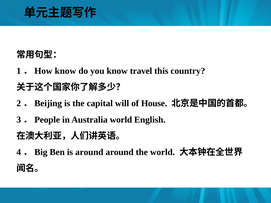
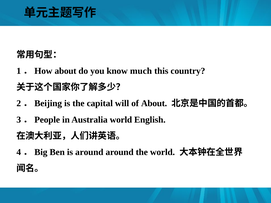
1．How know: know -> about (66, 71)
travel: travel -> much (141, 71)
of House: House -> About (154, 104)
